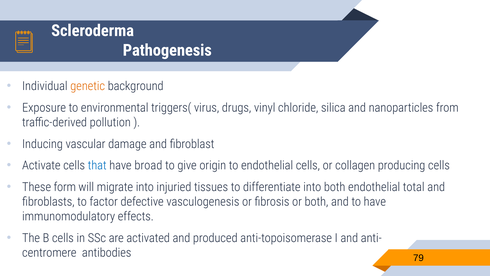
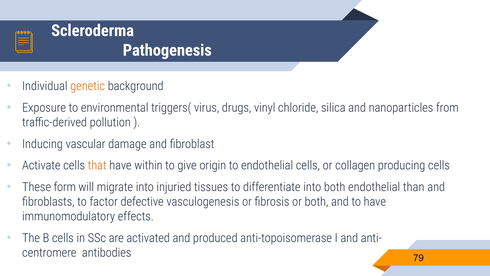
that colour: blue -> orange (97, 165)
broad: broad -> within (148, 165)
total: total -> than (414, 187)
